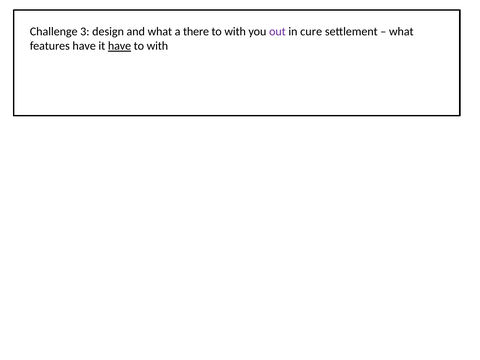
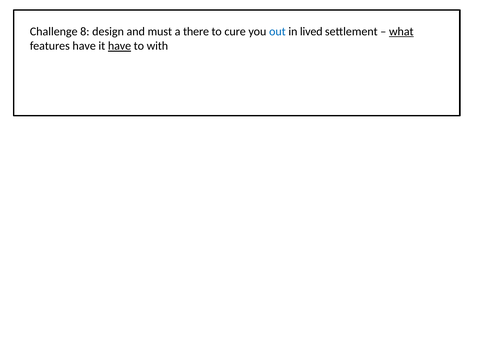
3: 3 -> 8 (85, 32)
and what: what -> must (160, 32)
with: with -> cure (235, 32)
out colour: purple -> blue (277, 32)
cure: cure -> lived (311, 32)
what underline: none -> present (401, 32)
